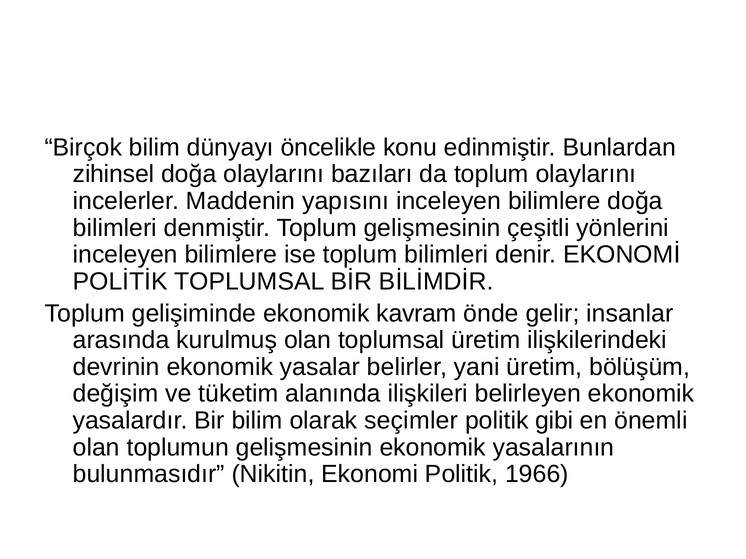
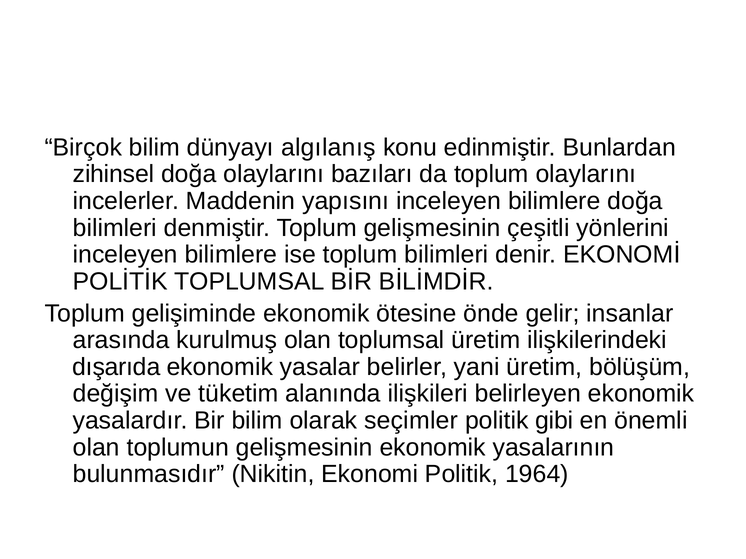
öncelikle: öncelikle -> algılanış (328, 148)
kavram: kavram -> ötesine (416, 314)
devrinin: devrinin -> dışarıda (116, 367)
1966: 1966 -> 1964 (537, 475)
